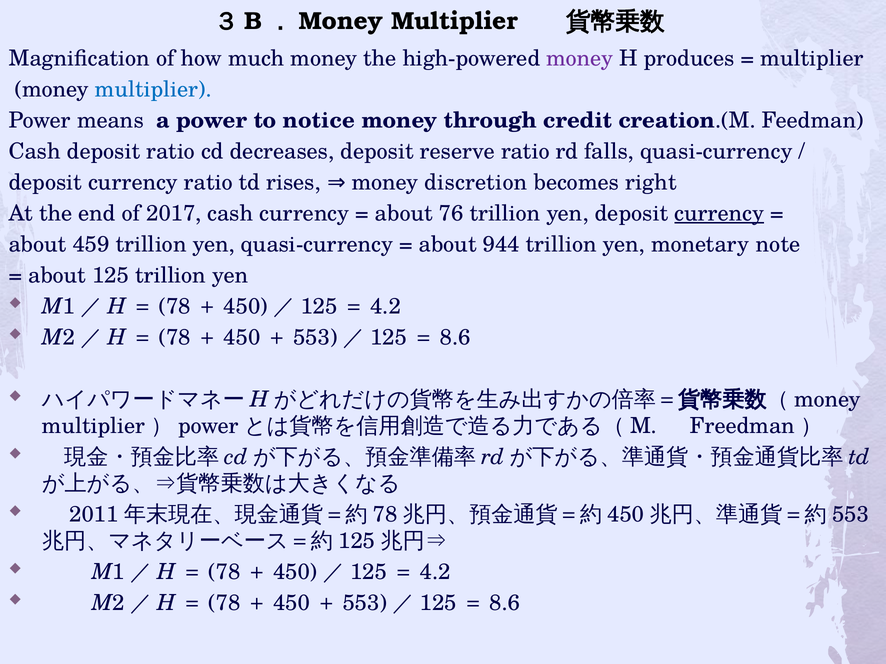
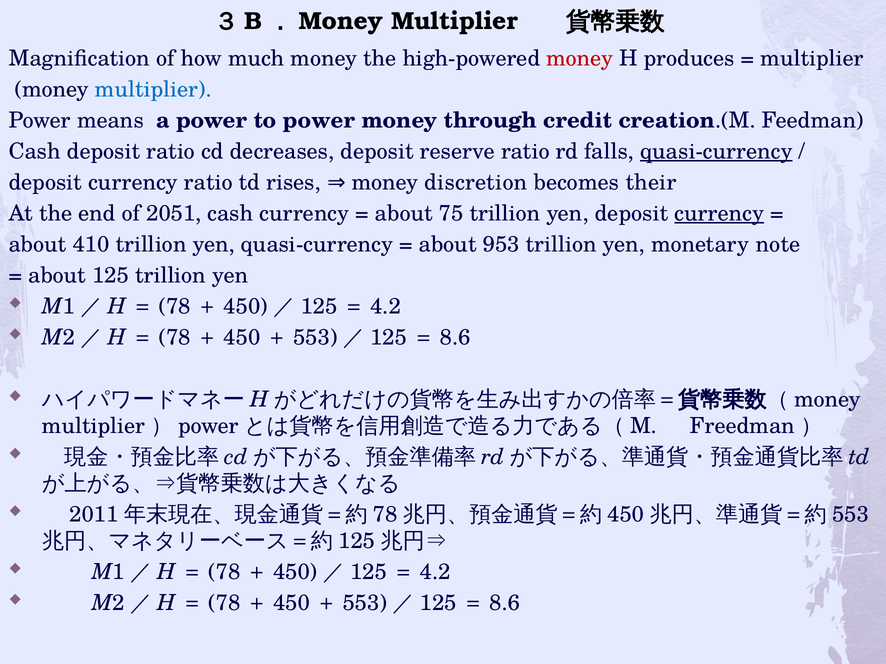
money colour: purple -> red (580, 58)
to notice: notice -> power (319, 120)
quasi-currency underline: none -> present (716, 151)
right: right -> their (651, 182)
2017: 2017 -> 2051 (174, 213)
76: 76 -> 75 (451, 213)
459: 459 -> 410 (91, 244)
944: 944 -> 953 (501, 244)
